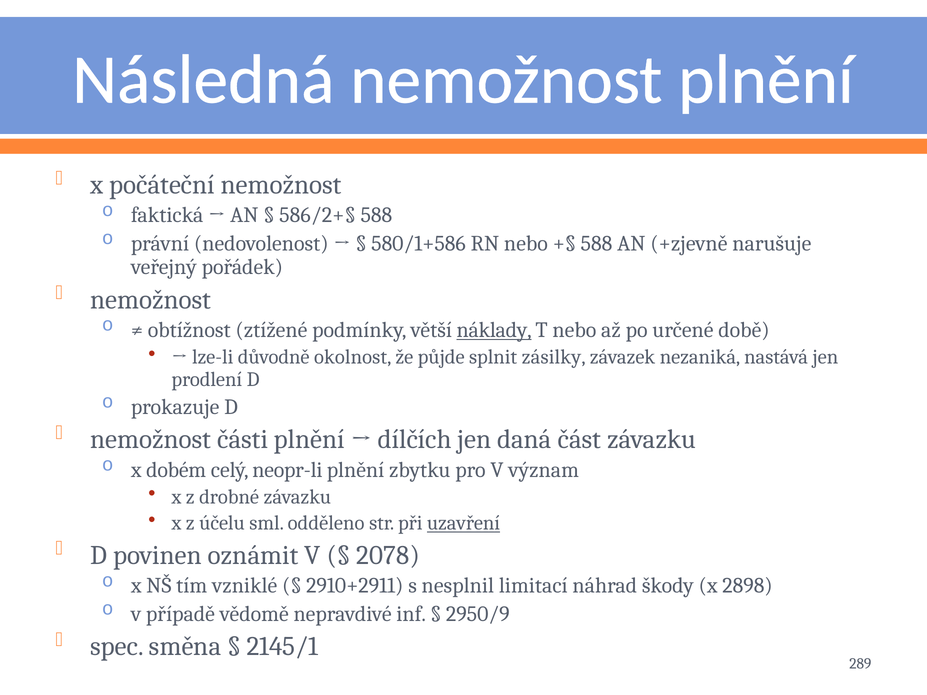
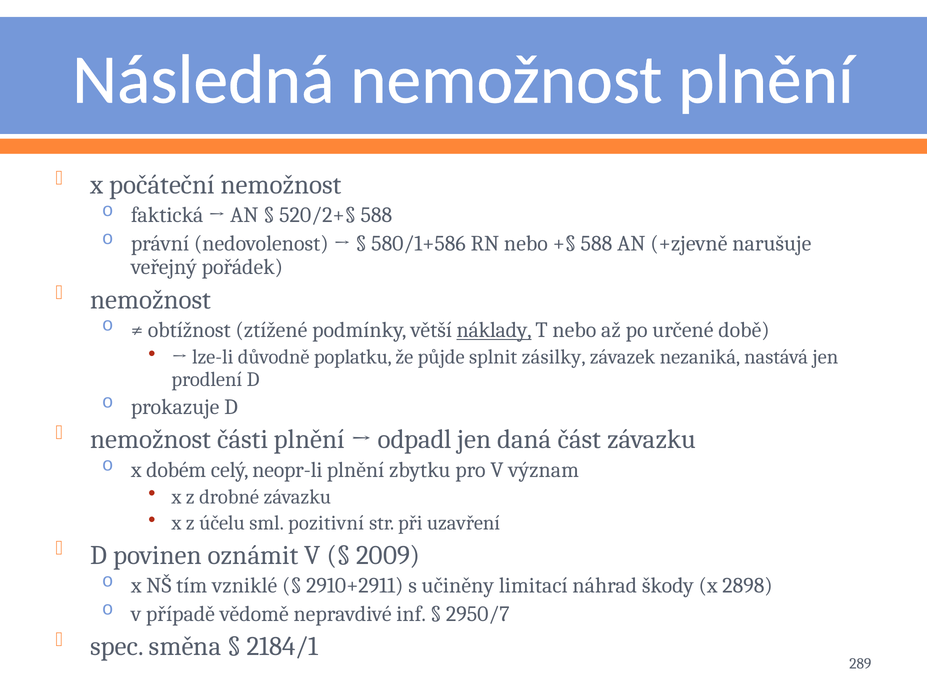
586/2+§: 586/2+§ -> 520/2+§ (317, 215)
okolnost: okolnost -> poplatku (353, 357)
dílčích: dílčích -> odpadl (415, 440)
odděleno: odděleno -> pozitivní (326, 523)
uzavření underline: present -> none (463, 523)
2078: 2078 -> 2009 (388, 555)
nesplnil: nesplnil -> učiněny (458, 586)
2950/9: 2950/9 -> 2950/7 (478, 614)
2145/1: 2145/1 -> 2184/1 (282, 647)
